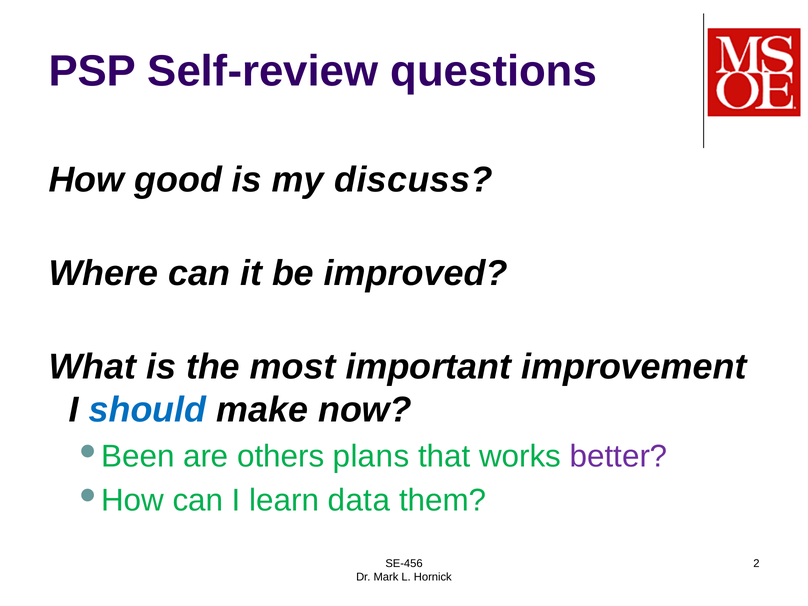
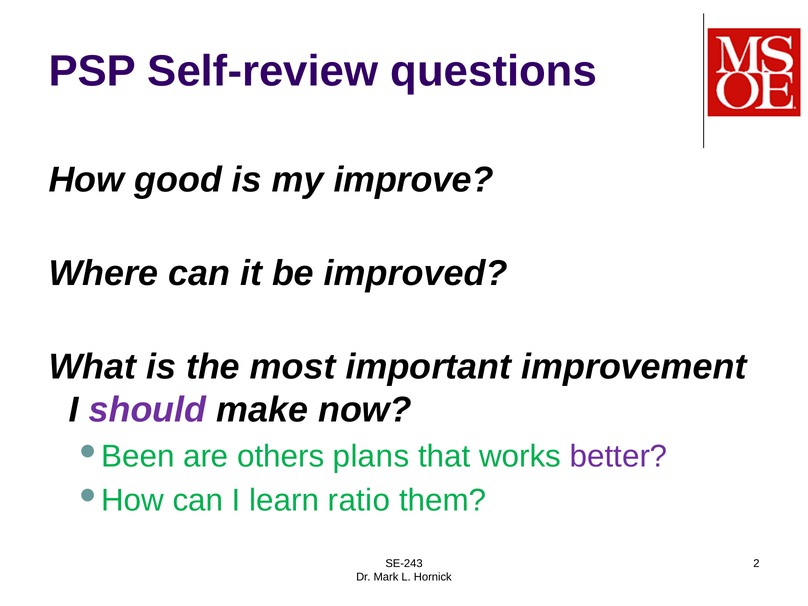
discuss: discuss -> improve (414, 180)
should colour: blue -> purple (147, 410)
data: data -> ratio (359, 500)
SE-456: SE-456 -> SE-243 (404, 564)
